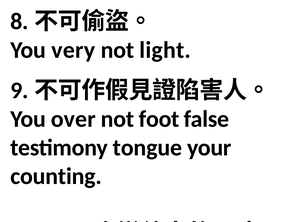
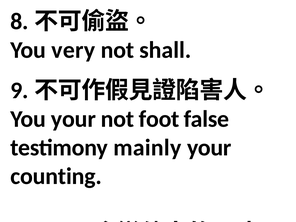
not light: light -> shall (165, 50)
You over: over -> your (73, 119)
tongue: tongue -> mainly (147, 148)
